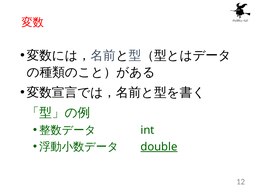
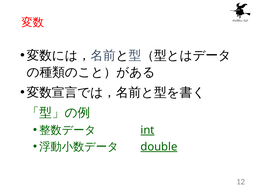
int underline: none -> present (147, 130)
